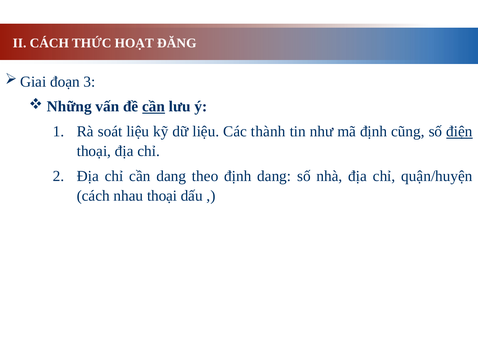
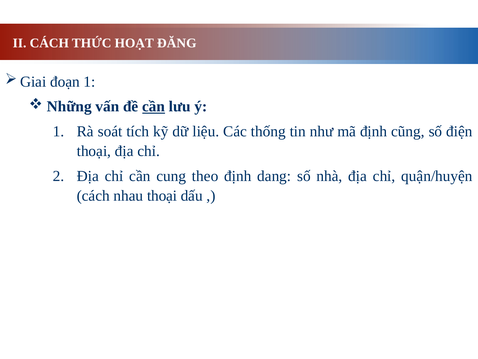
đoạn 3: 3 -> 1 (90, 82)
soát liệu: liệu -> tích (138, 131)
thành: thành -> thống (268, 131)
điện underline: present -> none (459, 131)
cần dang: dang -> cung (171, 176)
